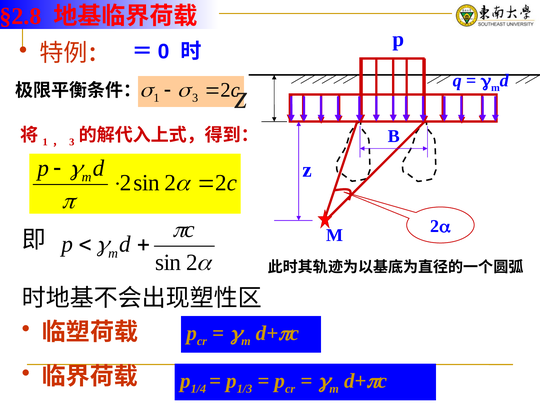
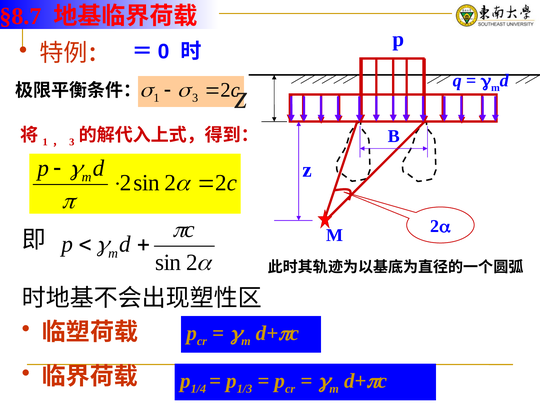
§2.8: §2.8 -> §8.7 (20, 16)
